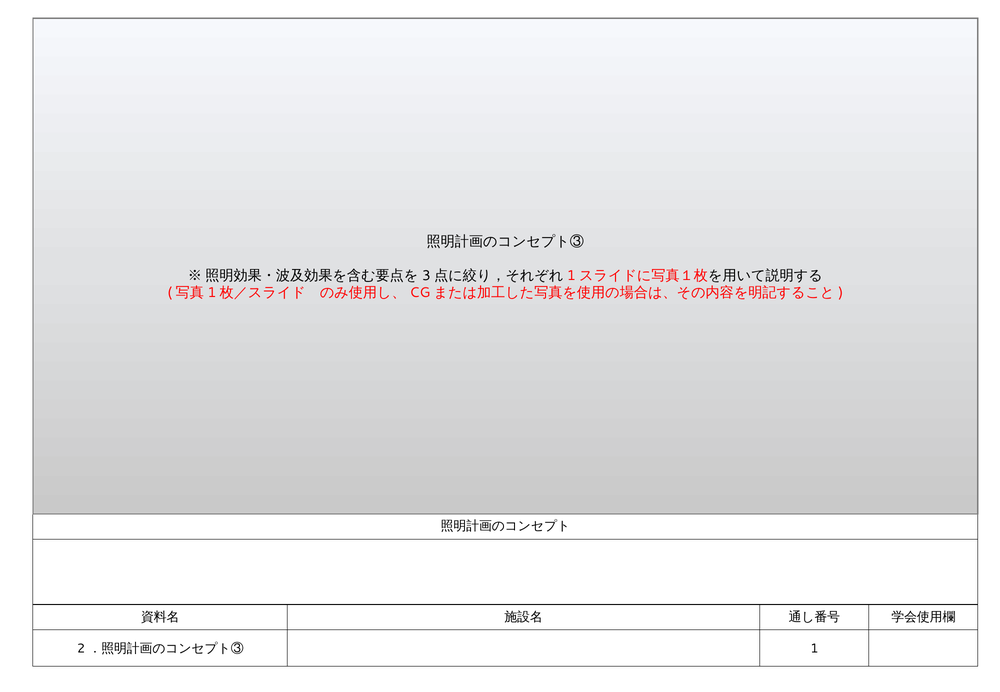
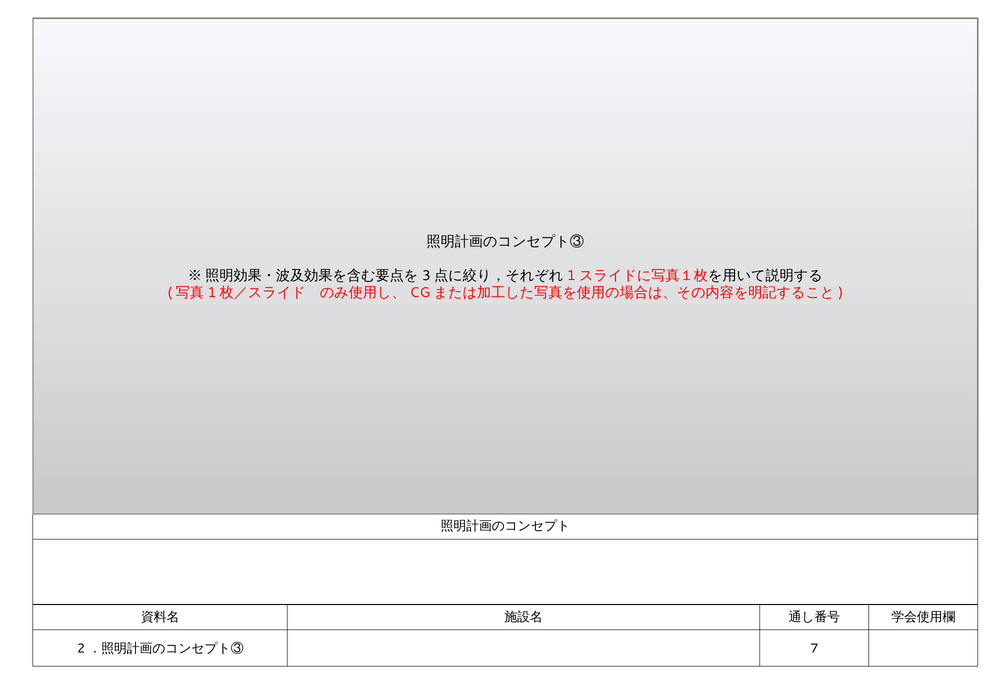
1: 1 -> 7 (814, 649)
